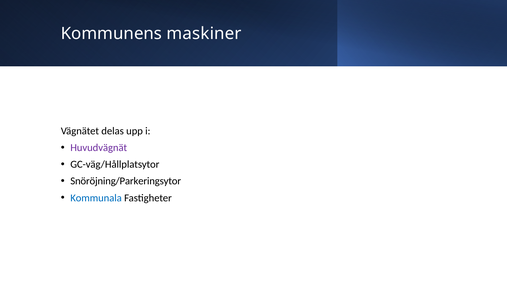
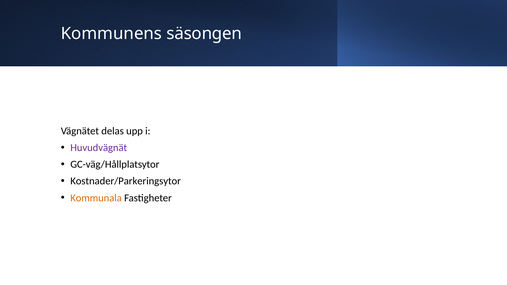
maskiner: maskiner -> säsongen (204, 34)
Snöröjning/Parkeringsytor: Snöröjning/Parkeringsytor -> Kostnader/Parkeringsytor (126, 181)
Kommunala colour: blue -> orange (96, 198)
